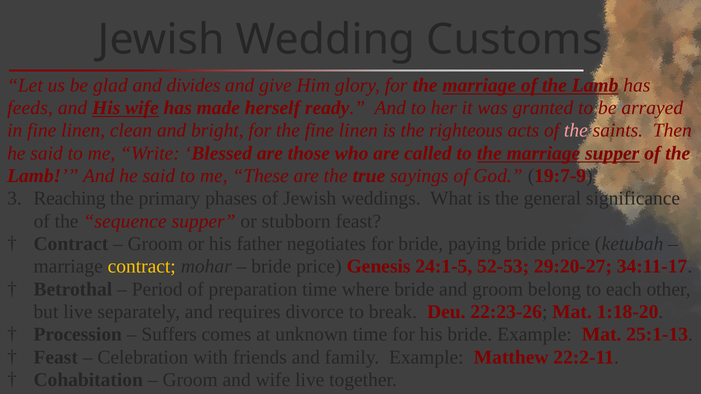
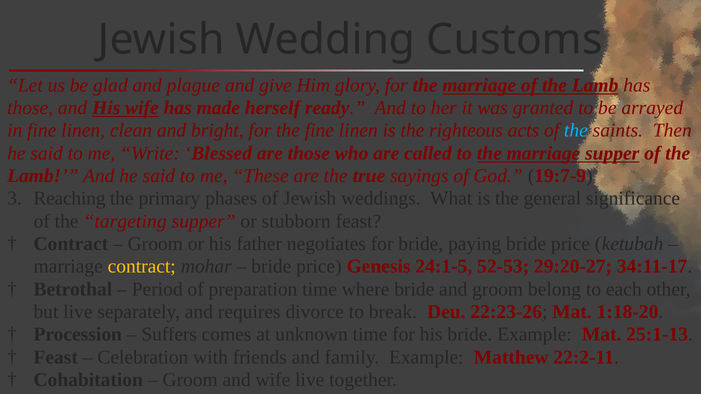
divides: divides -> plague (193, 85)
feeds: feeds -> those (30, 108)
the colour: pink -> light blue (576, 131)
sequence: sequence -> targeting (125, 221)
